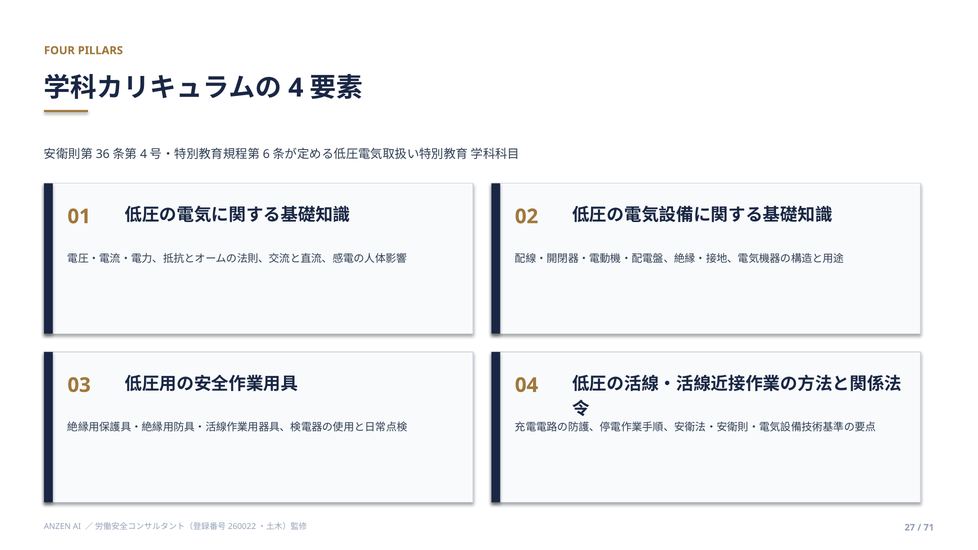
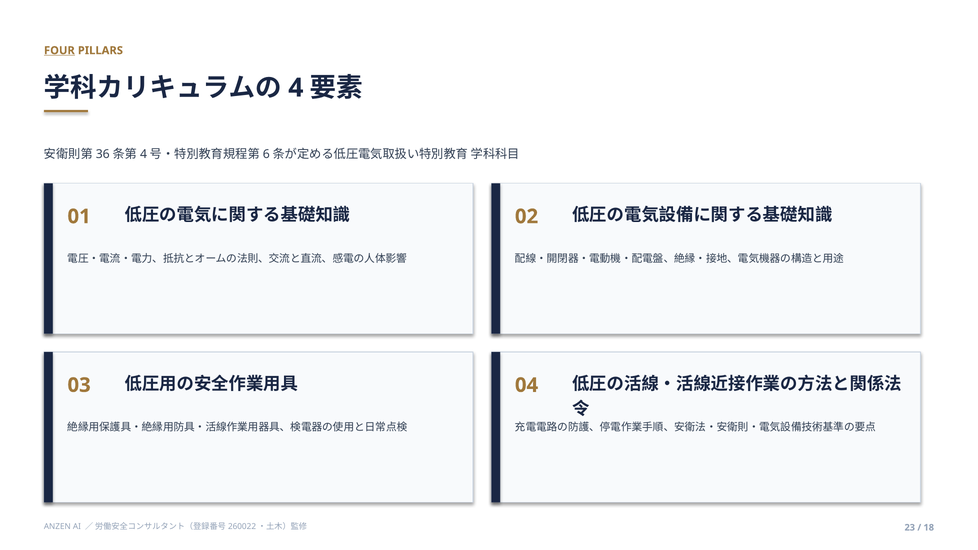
FOUR underline: none -> present (59, 51)
27: 27 -> 23 (910, 528)
71: 71 -> 18 (929, 528)
